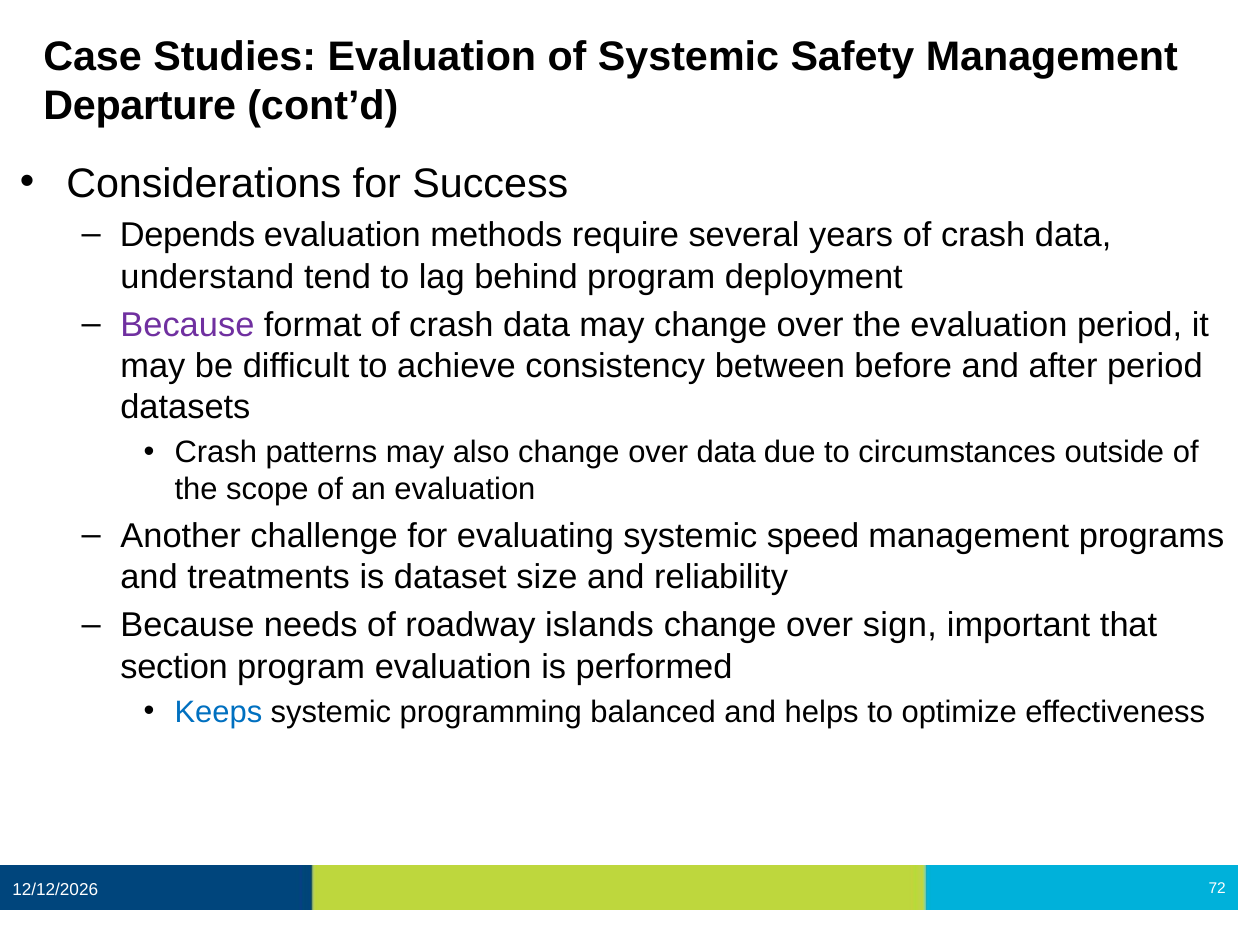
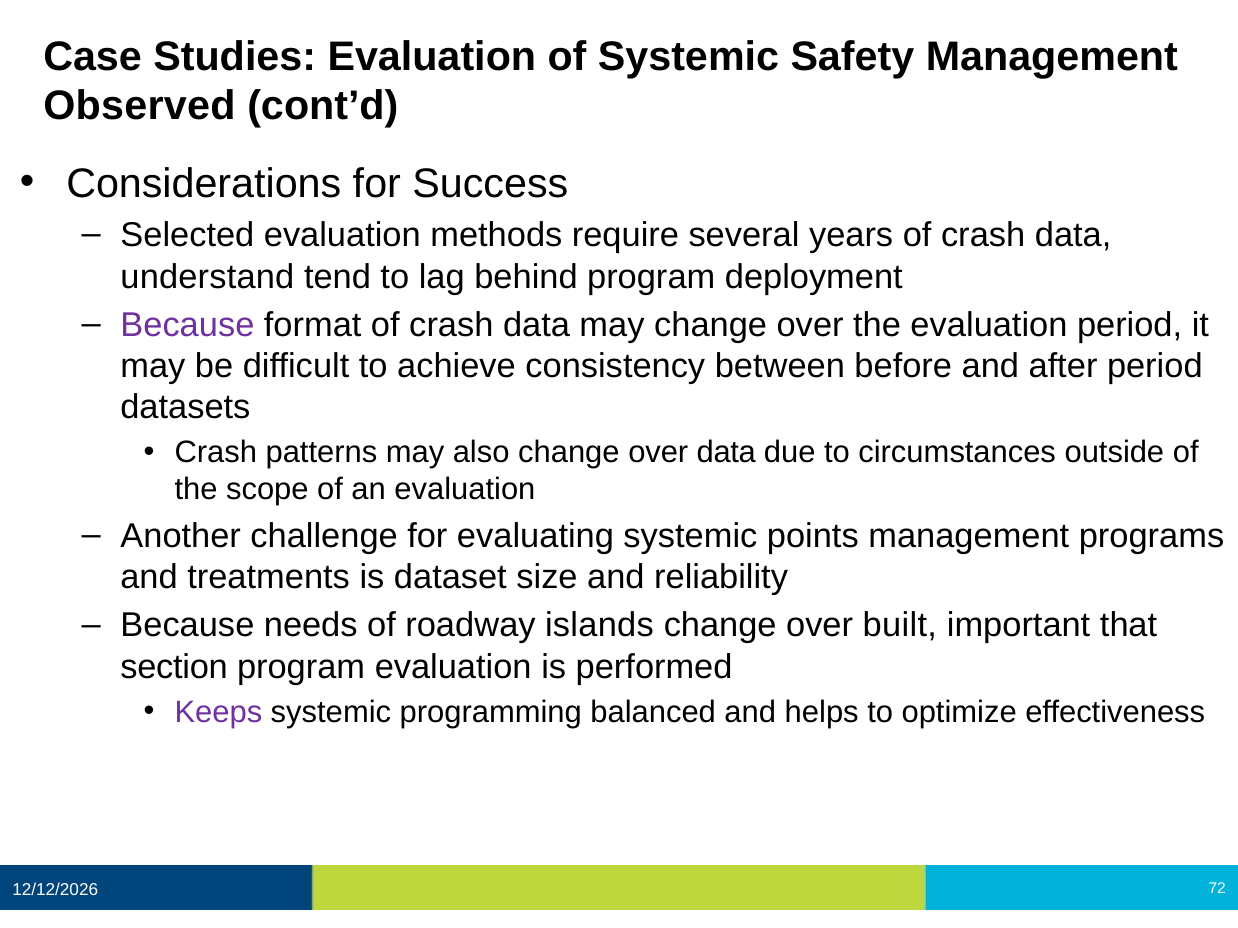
Departure: Departure -> Observed (139, 106)
Depends: Depends -> Selected (187, 236)
speed: speed -> points (813, 536)
sign: sign -> built (900, 626)
Keeps colour: blue -> purple (218, 712)
